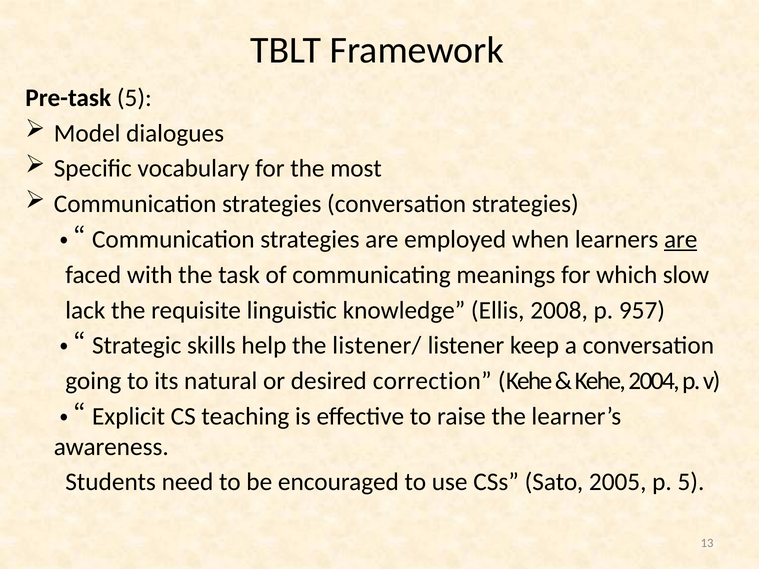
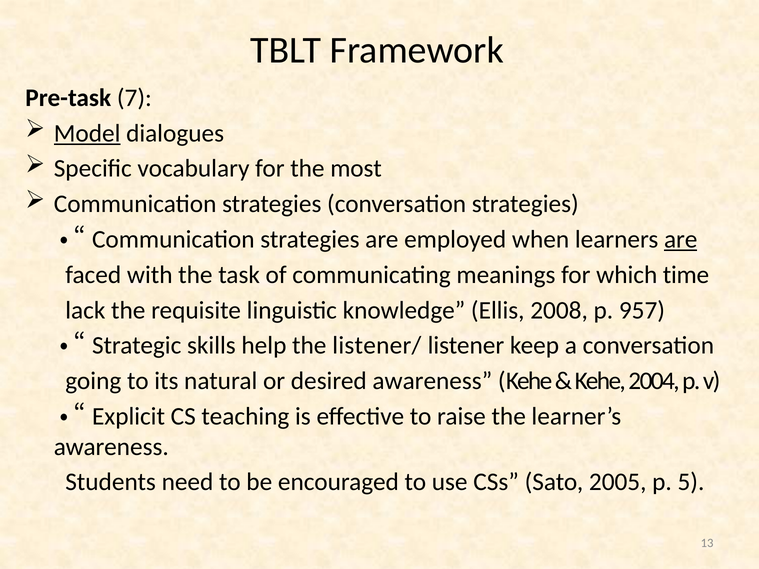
Pre-task 5: 5 -> 7 (134, 98)
Model underline: none -> present (87, 133)
slow: slow -> time (686, 275)
desired correction: correction -> awareness (432, 381)
